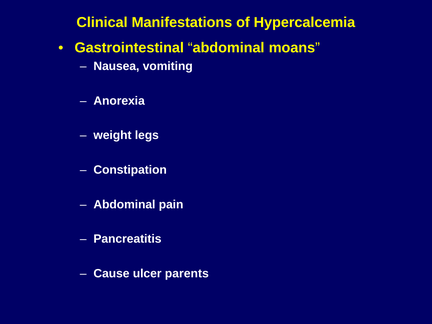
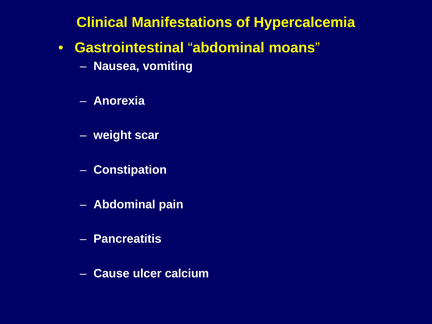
legs: legs -> scar (147, 135)
parents: parents -> cаlcium (187, 274)
